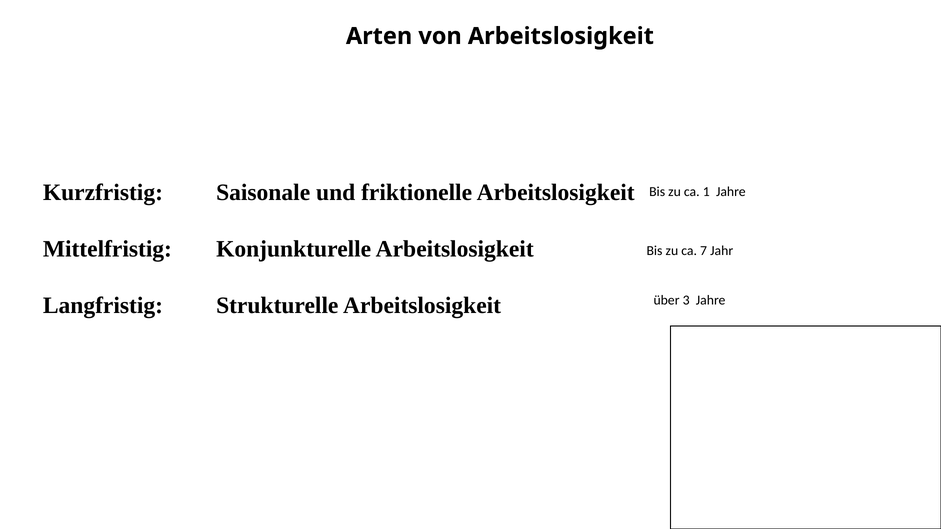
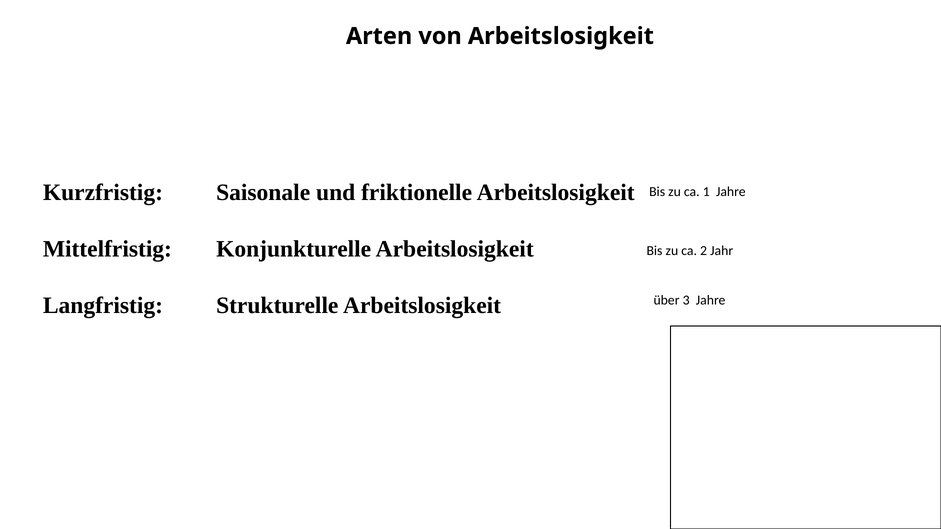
7: 7 -> 2 (704, 251)
